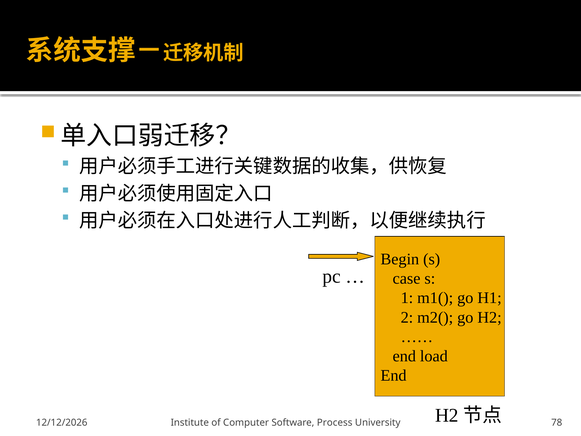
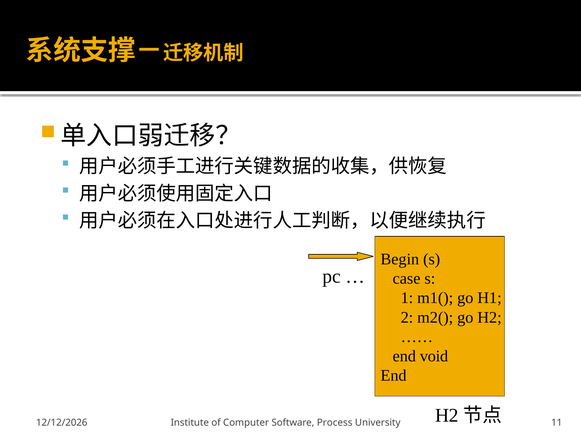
load: load -> void (434, 356)
78: 78 -> 11 (557, 422)
